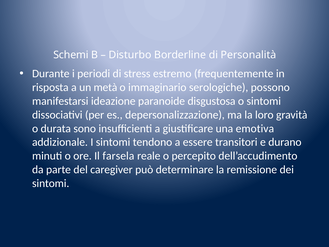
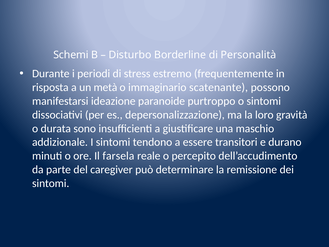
serologiche: serologiche -> scatenante (219, 87)
disgustosa: disgustosa -> purtroppo (211, 101)
emotiva: emotiva -> maschio (255, 128)
